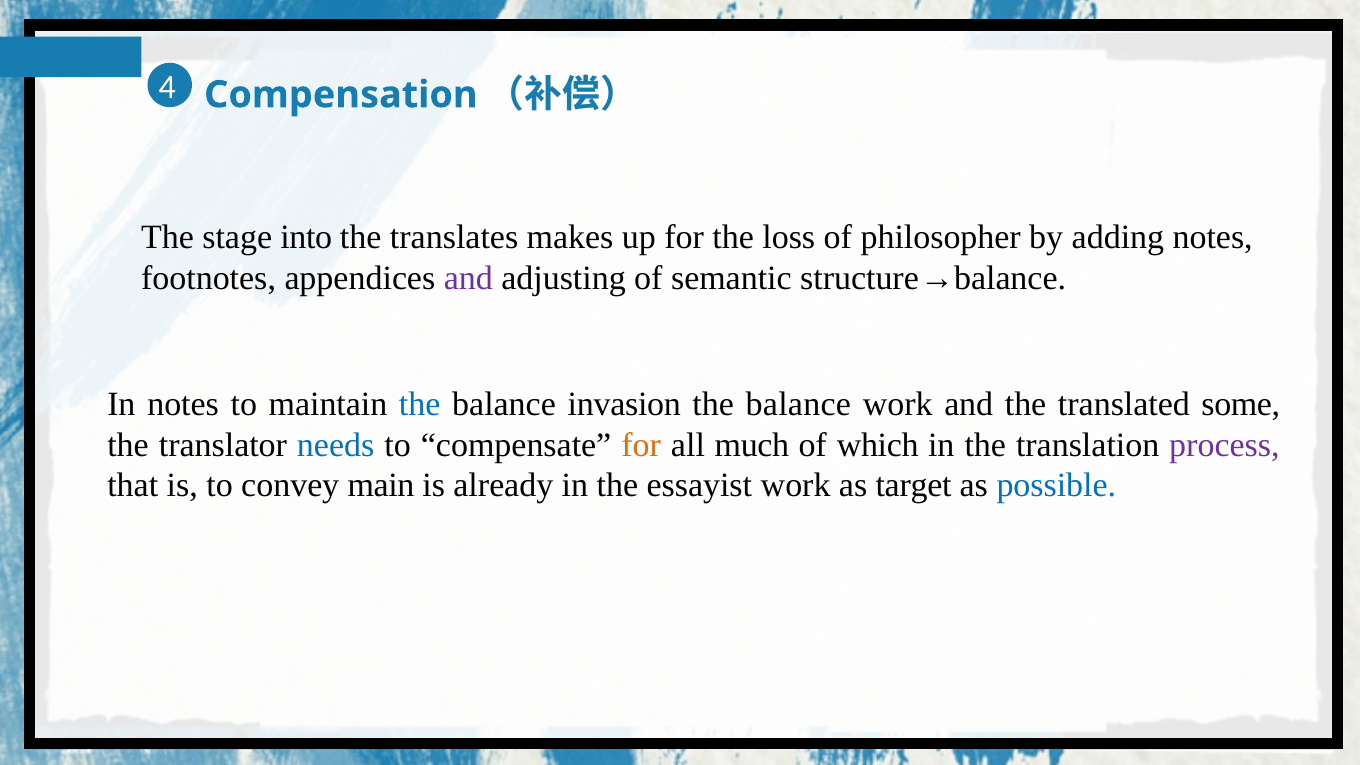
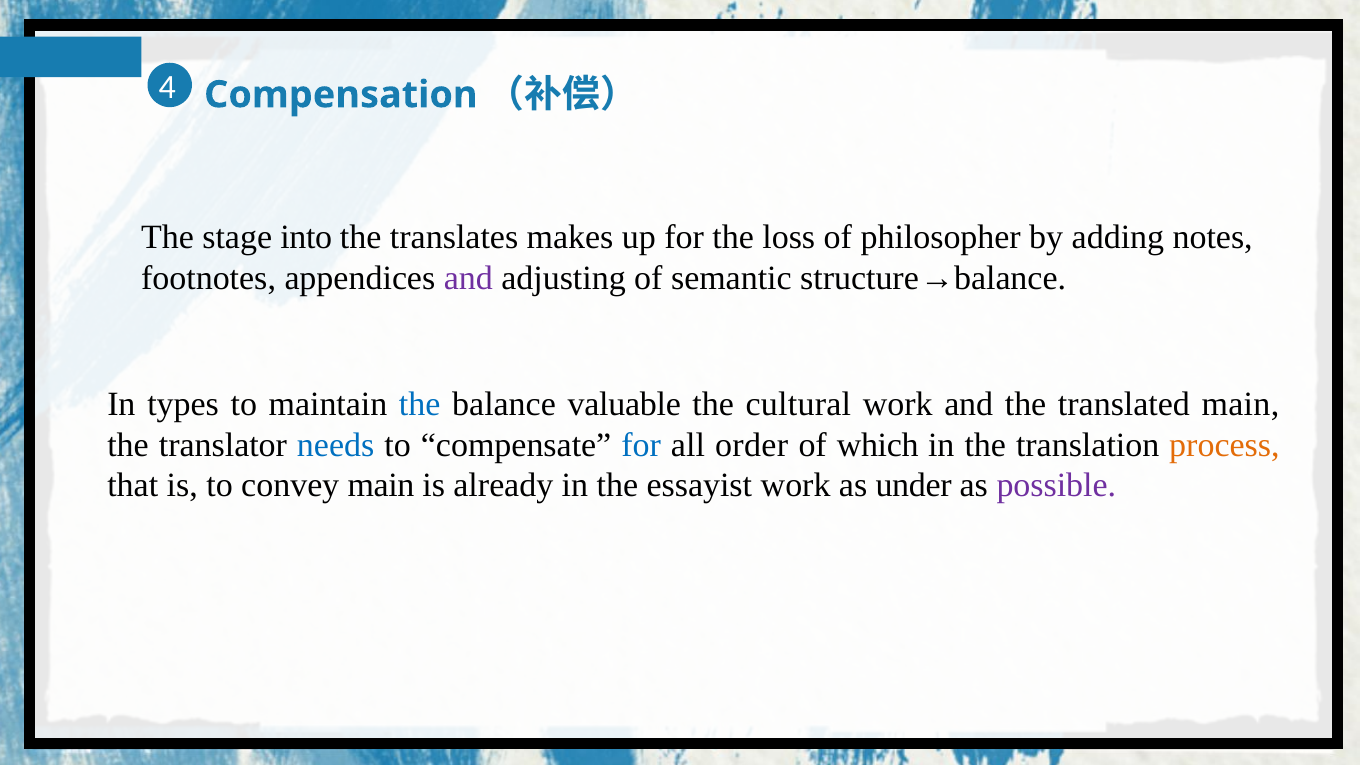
In notes: notes -> types (183, 404)
invasion: invasion -> valuable (624, 404)
balance: balance -> cultural (798, 404)
translated some: some -> main (1240, 404)
for colour: orange -> blue (641, 445)
much: much -> order (752, 445)
process colour: purple -> orange (1224, 445)
target: target -> under (914, 486)
possible colour: blue -> purple (1056, 486)
